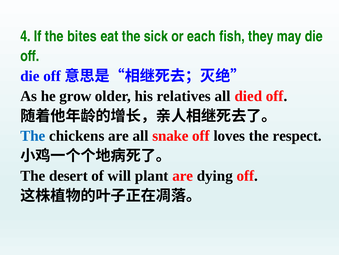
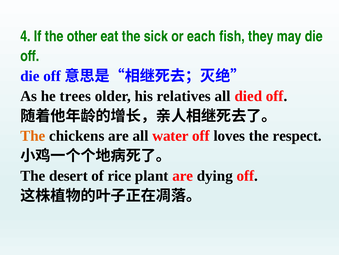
bites: bites -> other (82, 36)
grow: grow -> trees (75, 96)
The colour: blue -> orange (33, 136)
snake: snake -> water (170, 136)
will: will -> rice (120, 175)
